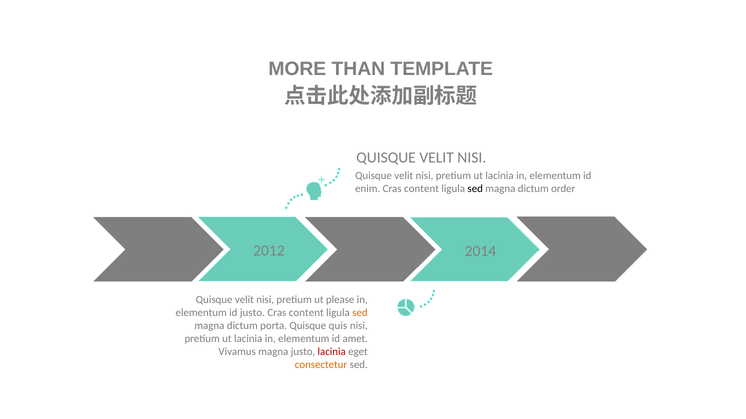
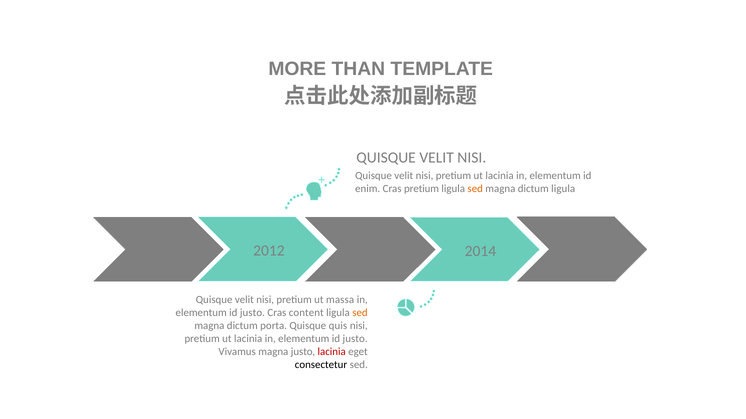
enim Cras content: content -> pretium (422, 189)
sed colour: black -> orange (475, 189)
dictum order: order -> ligula (563, 189)
please: please -> massa (340, 300)
amet: amet -> justo (355, 339)
consectetur colour: orange -> black (321, 365)
